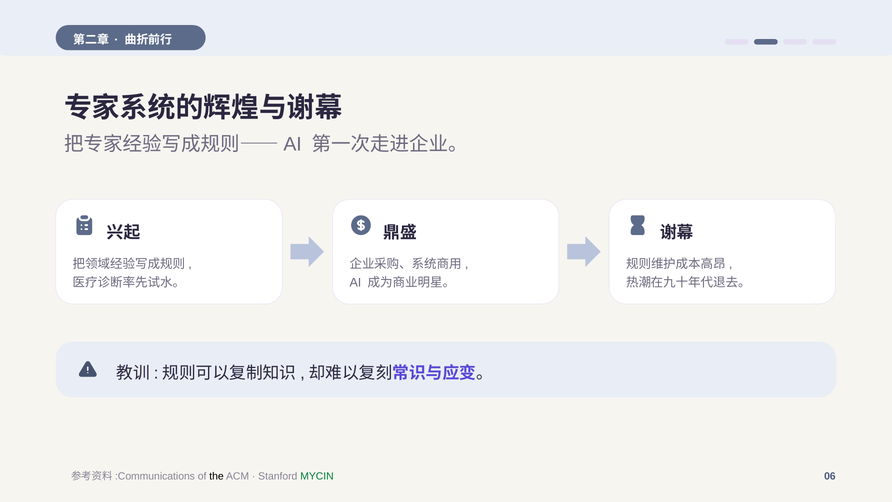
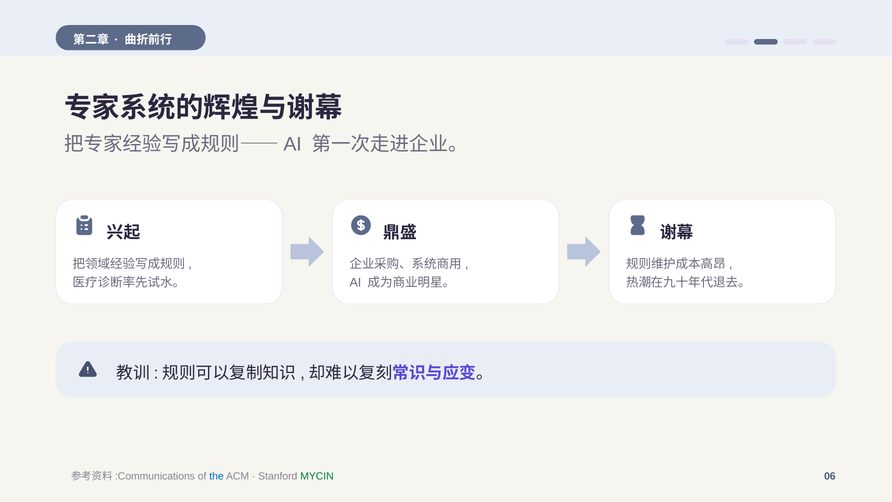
the colour: black -> blue (217, 476)
